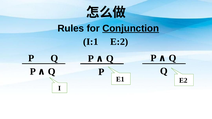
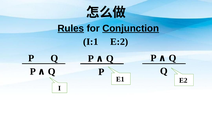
Rules underline: none -> present (71, 28)
